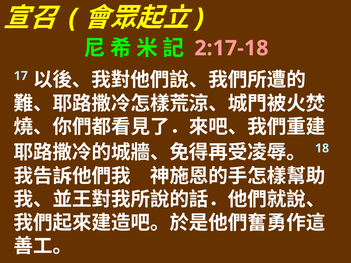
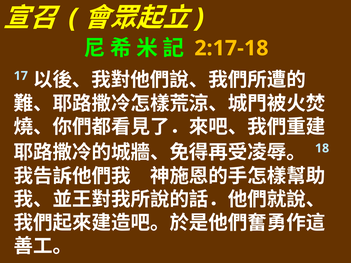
2:17-18 colour: pink -> yellow (231, 48)
